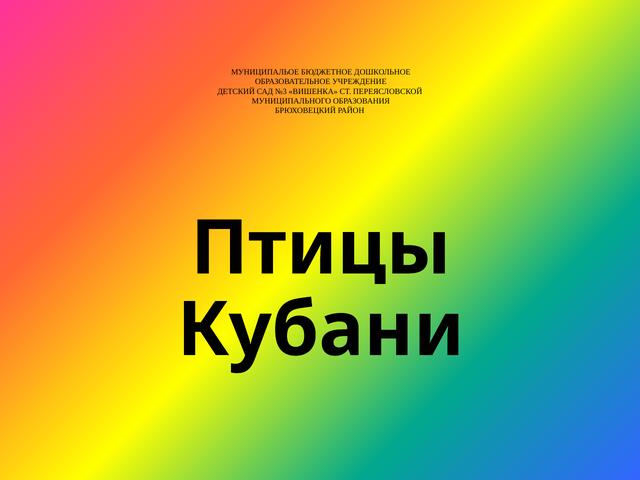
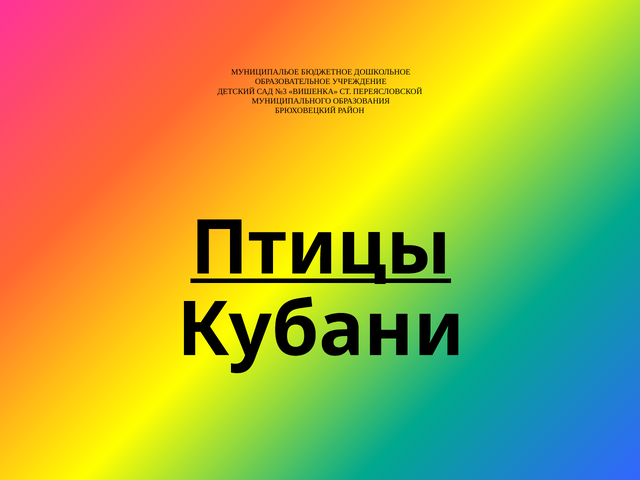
Птицы underline: none -> present (321, 248)
